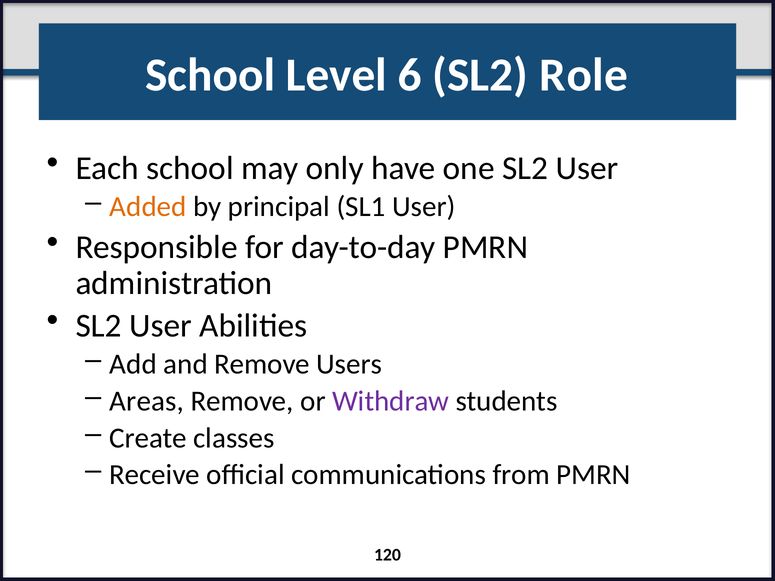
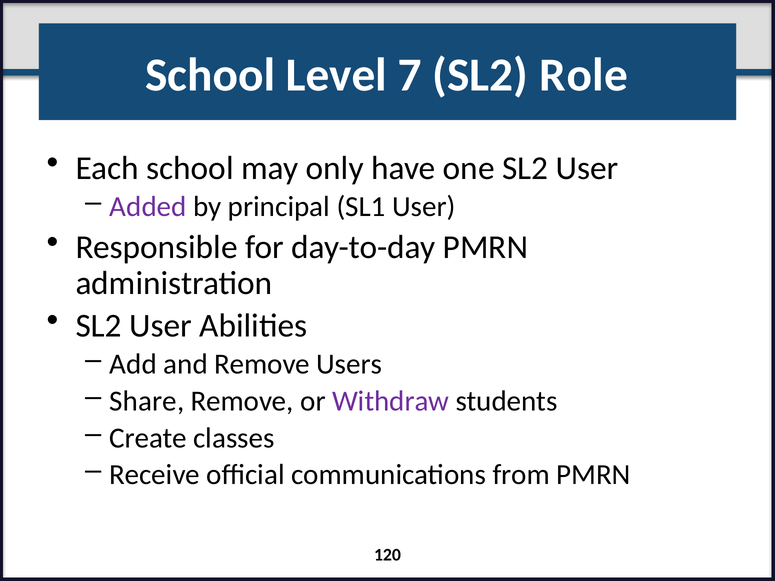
6: 6 -> 7 (410, 75)
Added colour: orange -> purple (148, 207)
Areas: Areas -> Share (147, 401)
